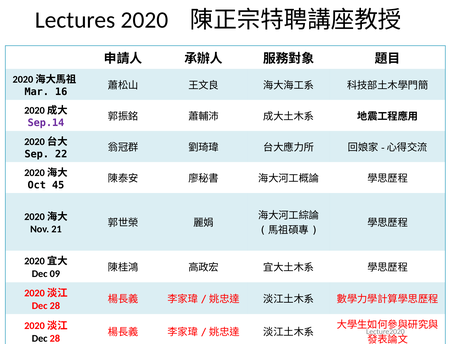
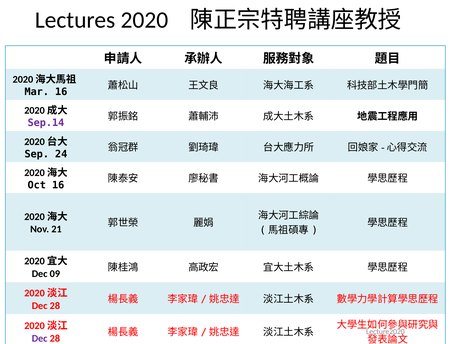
22: 22 -> 24 (61, 154)
Oct 45: 45 -> 16 (58, 185)
Dec colour: black -> purple (40, 338)
